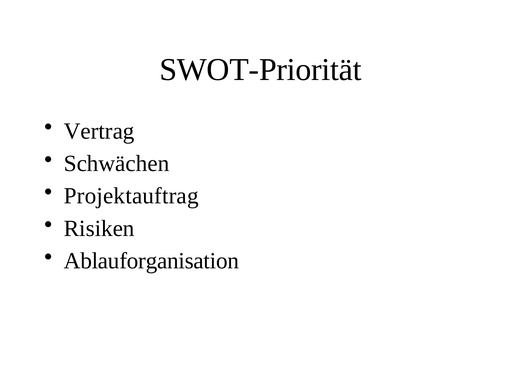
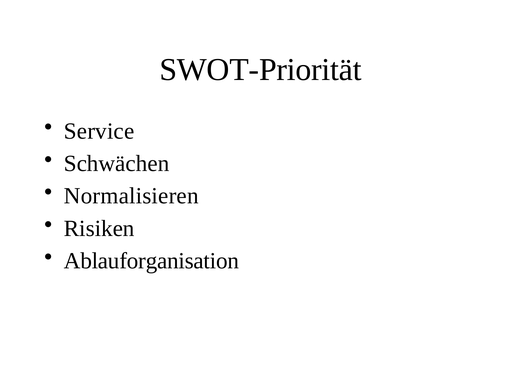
Vertrag: Vertrag -> Service (99, 131)
Projektauftrag: Projektauftrag -> Normalisieren (131, 196)
